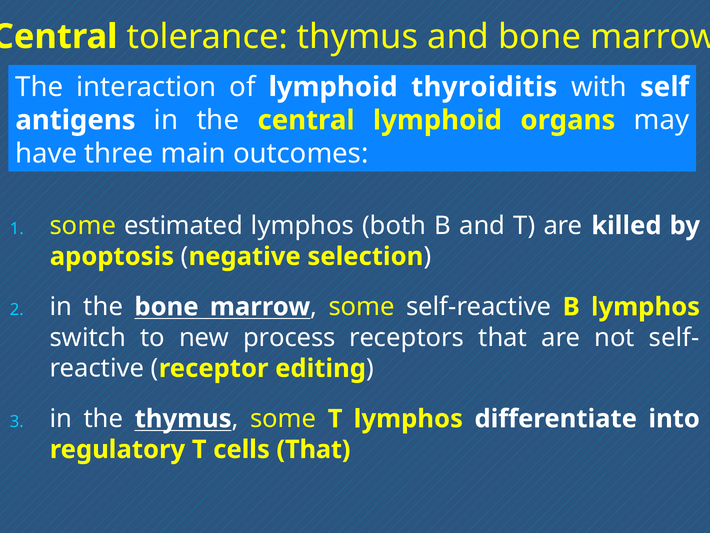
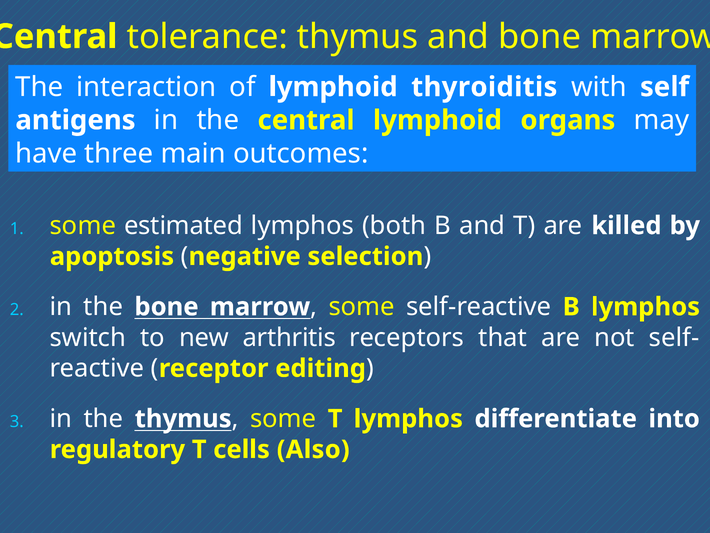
process: process -> arthritis (289, 337)
cells That: That -> Also (313, 449)
